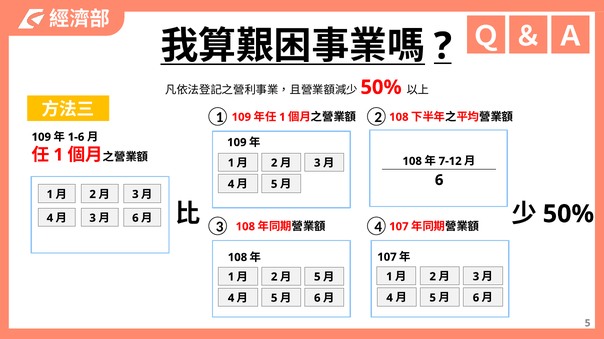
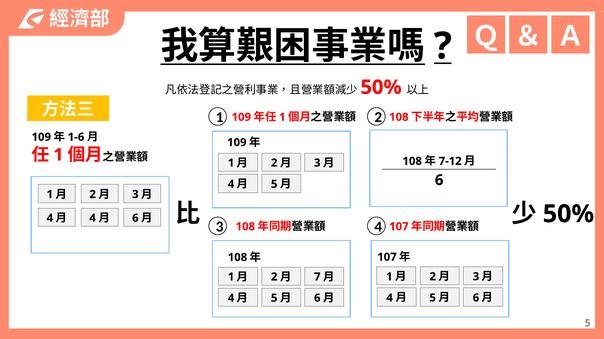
3: 3 -> 4 (93, 218)
5: 5 -> 7 (317, 277)
